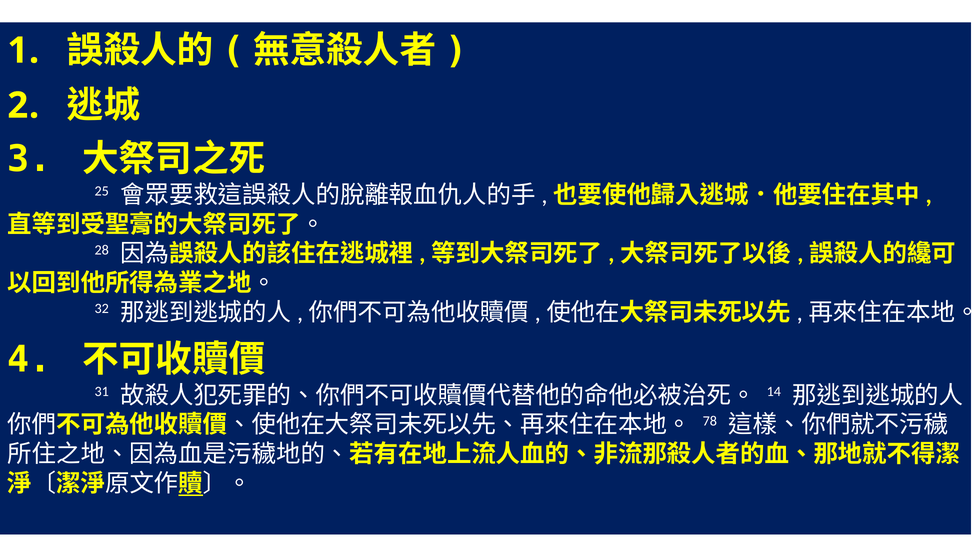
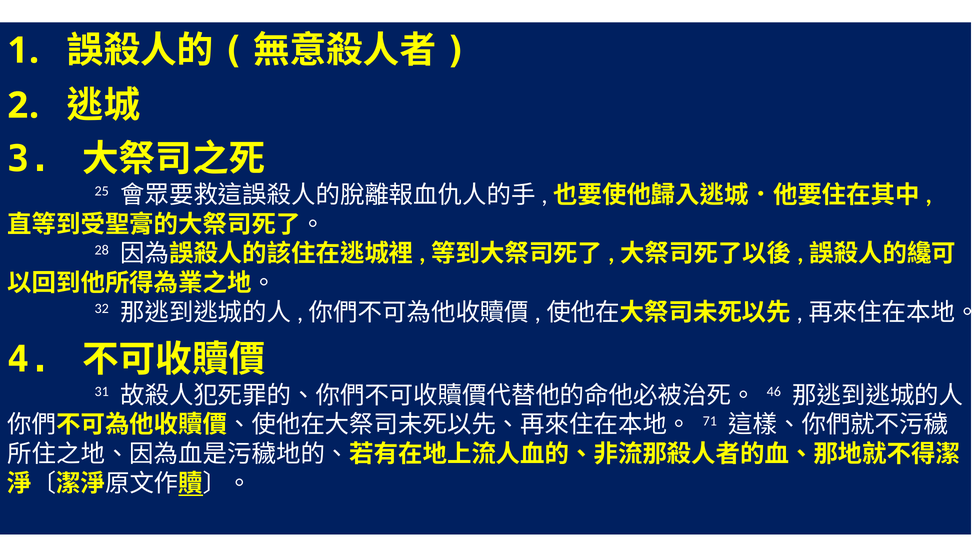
14: 14 -> 46 (774, 391)
78: 78 -> 71 (710, 421)
